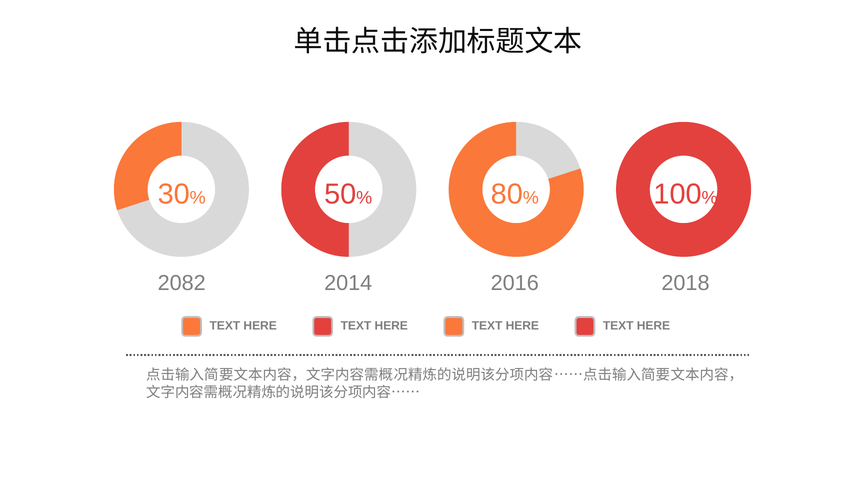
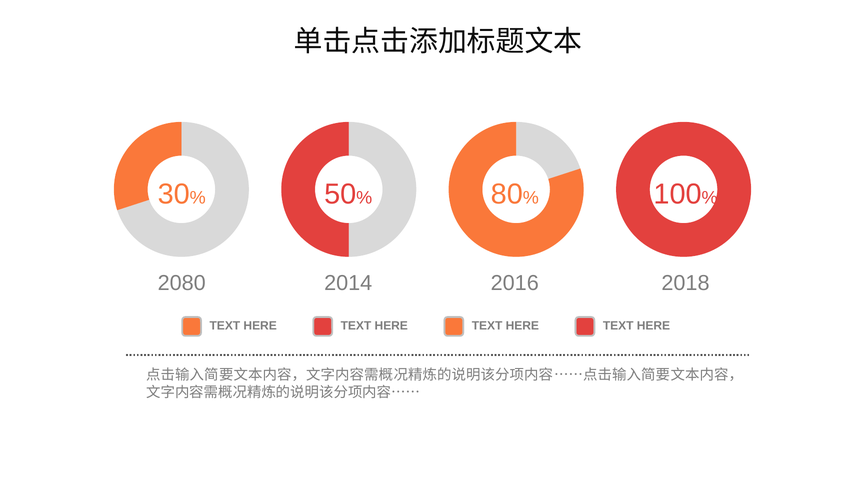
2082: 2082 -> 2080 (182, 283)
